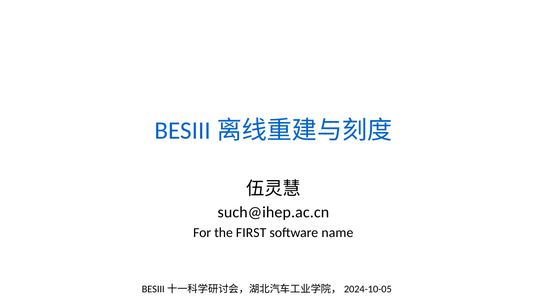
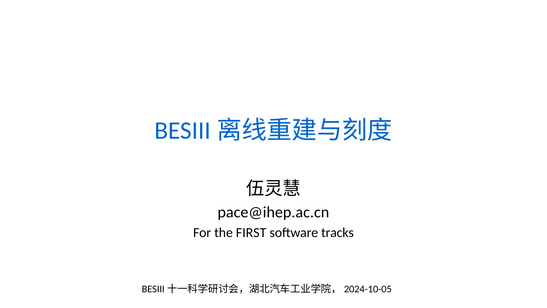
such@ihep.ac.cn: such@ihep.ac.cn -> pace@ihep.ac.cn (273, 212)
name: name -> tracks (338, 233)
